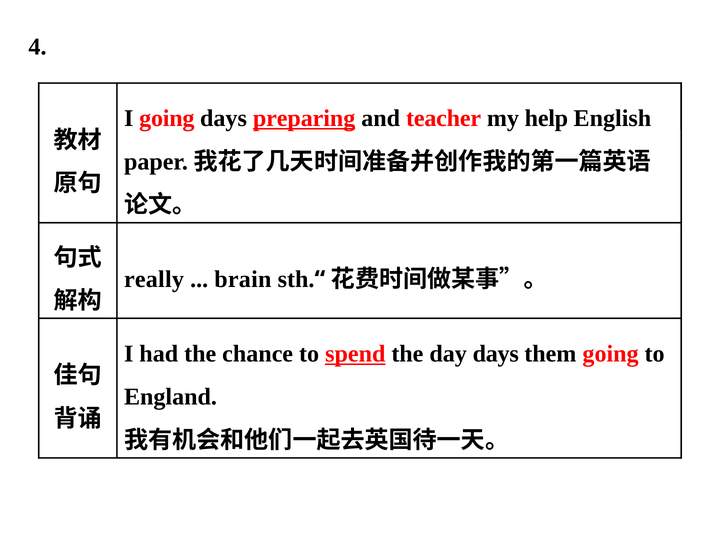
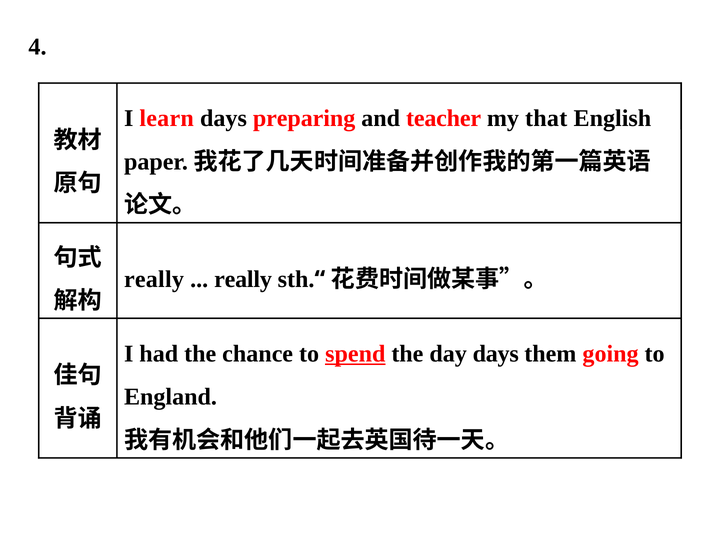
I going: going -> learn (167, 119)
preparing underline: present -> none (304, 119)
help: help -> that (546, 119)
brain: brain -> really (243, 280)
